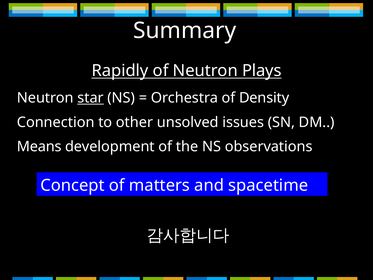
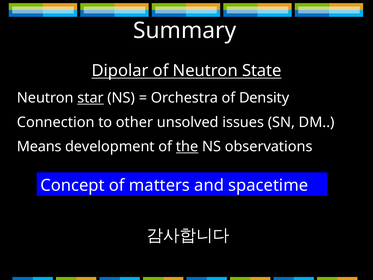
Rapidly: Rapidly -> Dipolar (120, 71)
Plays: Plays -> State (262, 71)
the underline: none -> present (187, 147)
